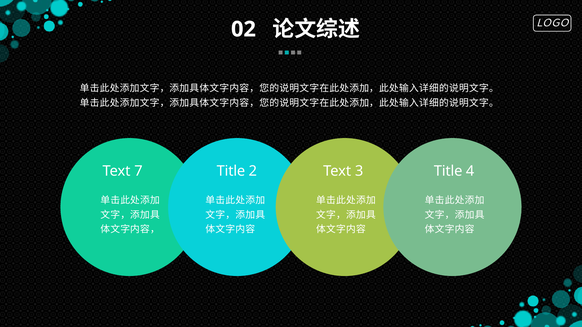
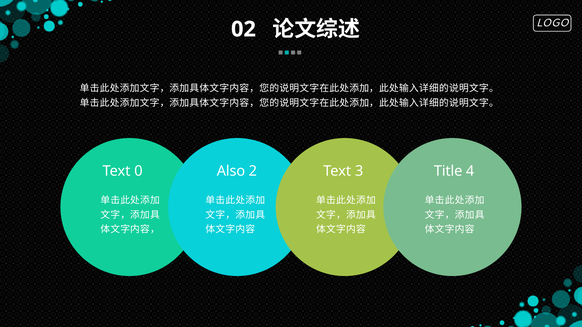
7: 7 -> 0 (138, 171)
Title: Title -> Also (231, 171)
